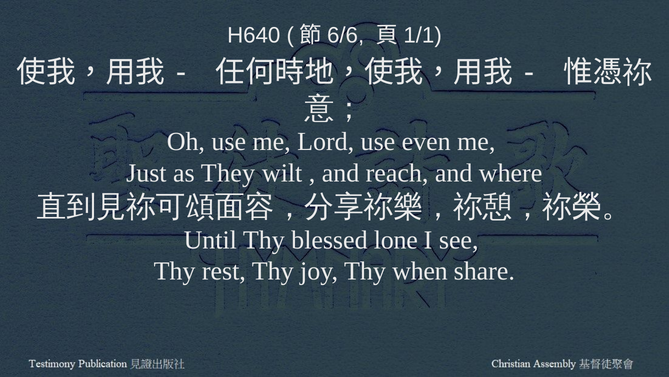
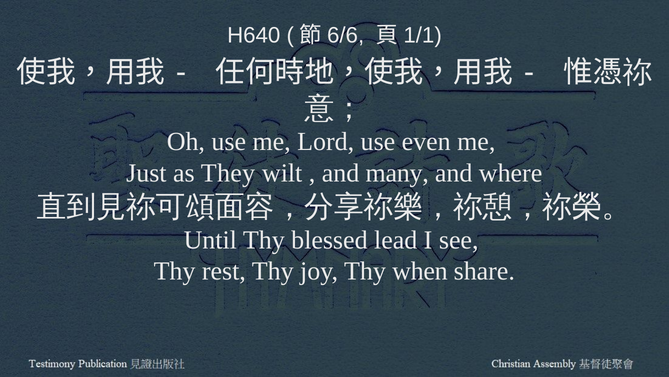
reach: reach -> many (397, 173)
lone: lone -> lead (396, 240)
